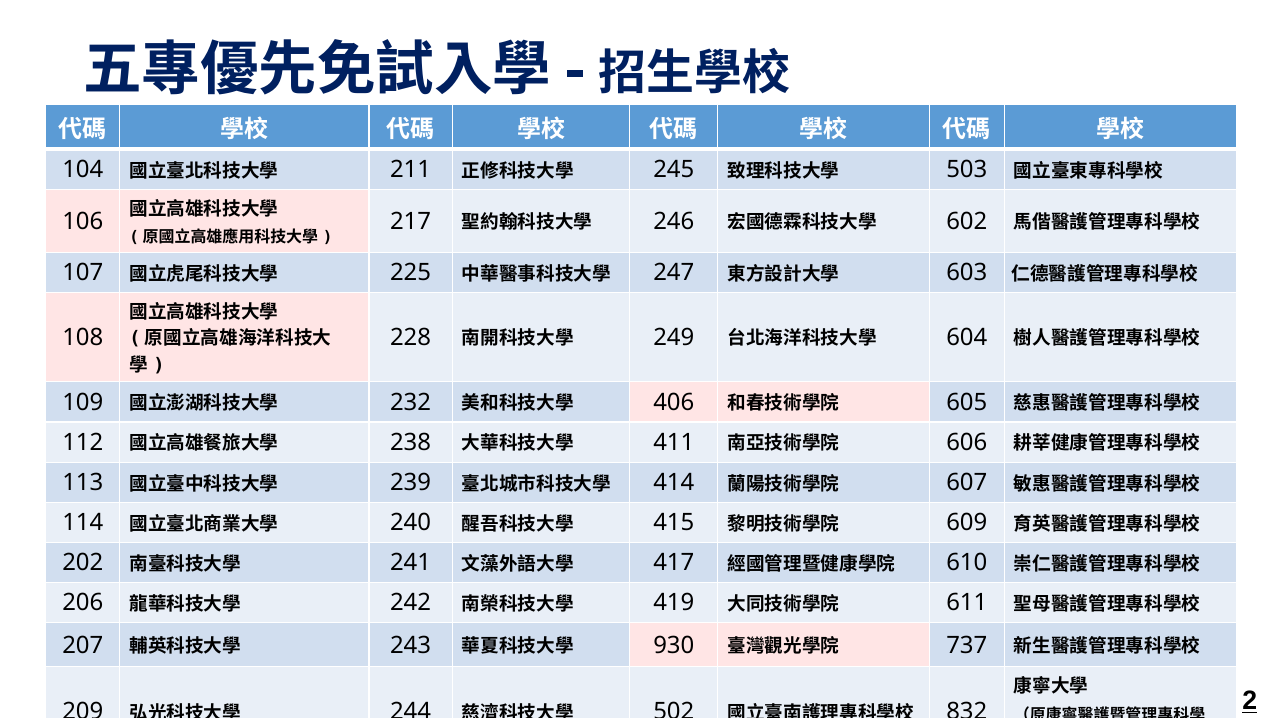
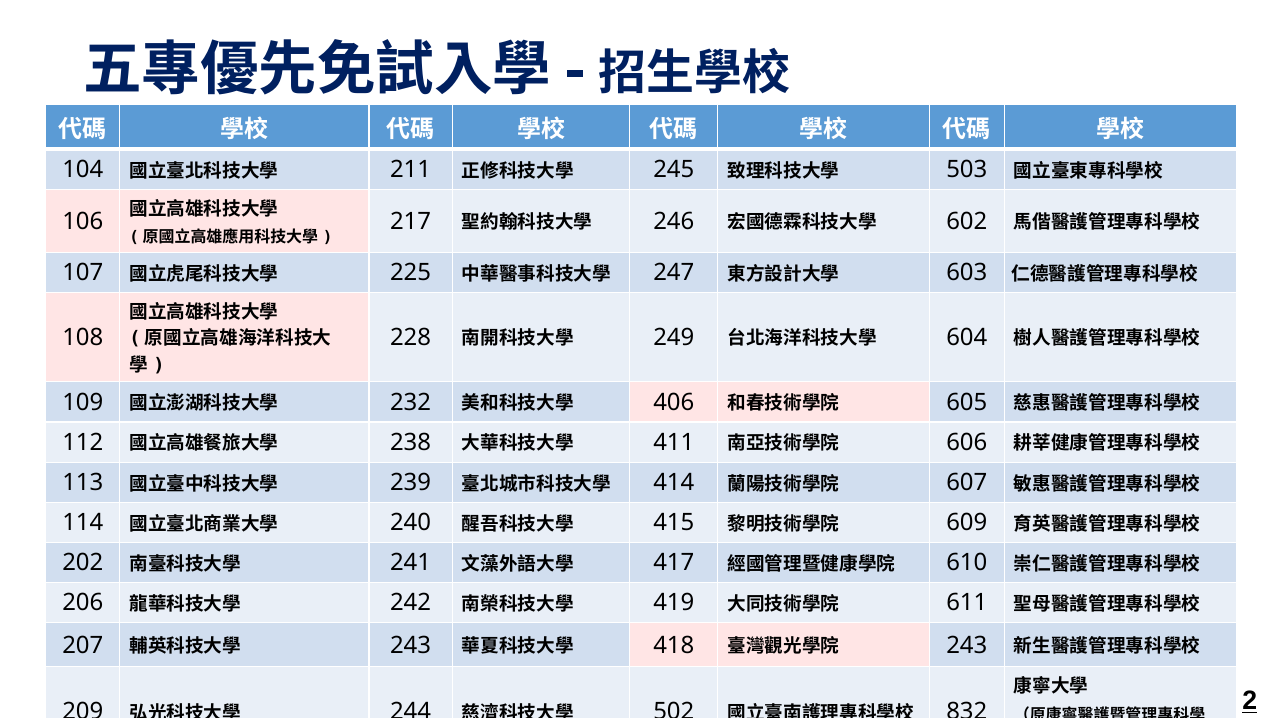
930: 930 -> 418 (674, 645)
737: 737 -> 243 (967, 645)
